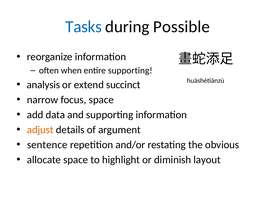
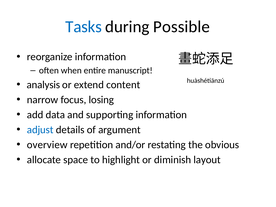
entire supporting: supporting -> manuscript (130, 71)
succinct: succinct -> content (123, 85)
focus space: space -> losing (101, 100)
adjust colour: orange -> blue (40, 130)
sentence: sentence -> overview (47, 145)
